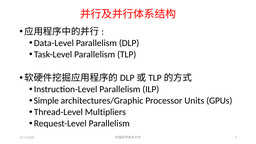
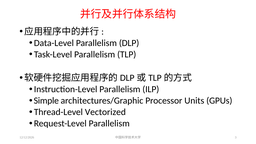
Multipliers: Multipliers -> Vectorized (105, 112)
